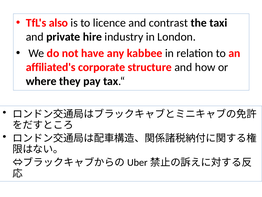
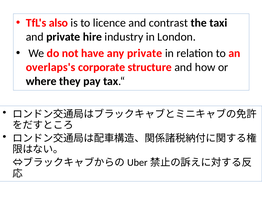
any kabbee: kabbee -> private (145, 53)
affiliated's: affiliated's -> overlaps's (51, 67)
